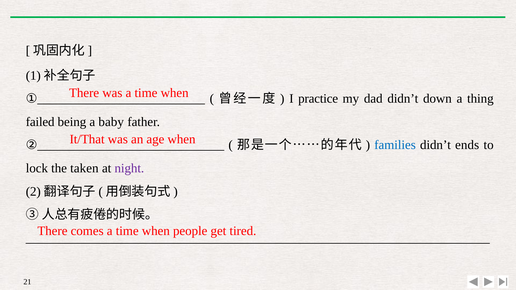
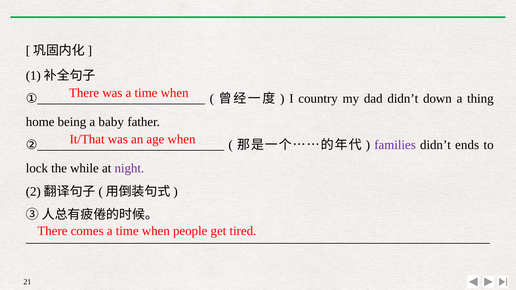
practice: practice -> country (318, 99)
failed: failed -> home (40, 122)
families colour: blue -> purple (395, 145)
taken: taken -> while (84, 168)
